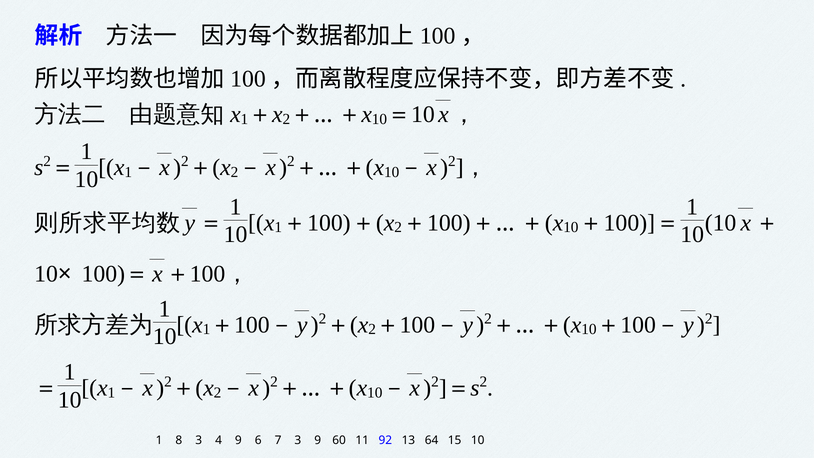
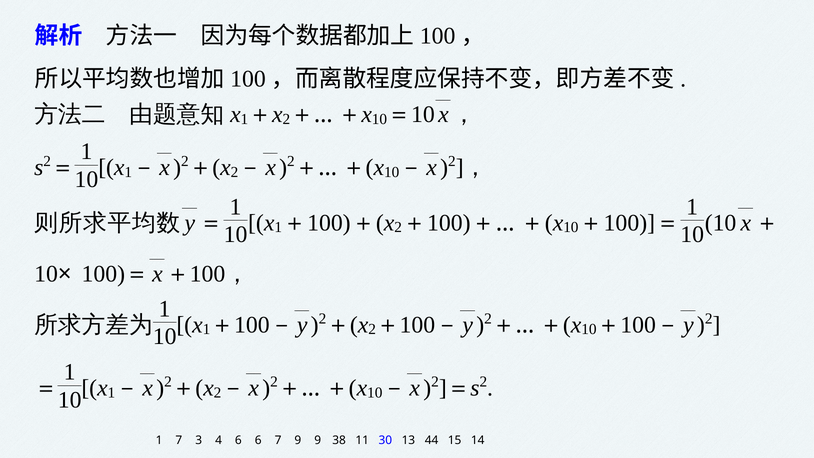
1 8: 8 -> 7 (179, 440)
4 9: 9 -> 6 (238, 440)
7 3: 3 -> 9 (298, 440)
60: 60 -> 38 (339, 440)
92: 92 -> 30 (385, 440)
64: 64 -> 44 (432, 440)
6 10: 10 -> 14 (478, 440)
